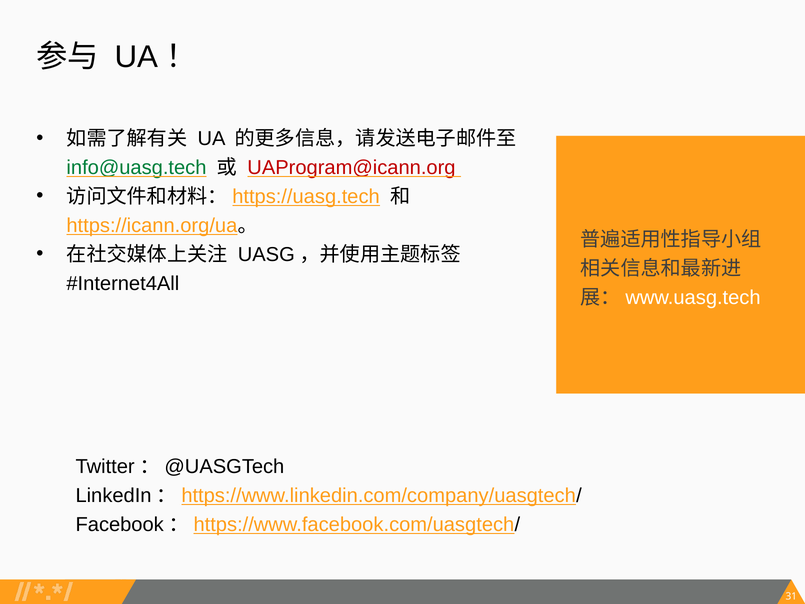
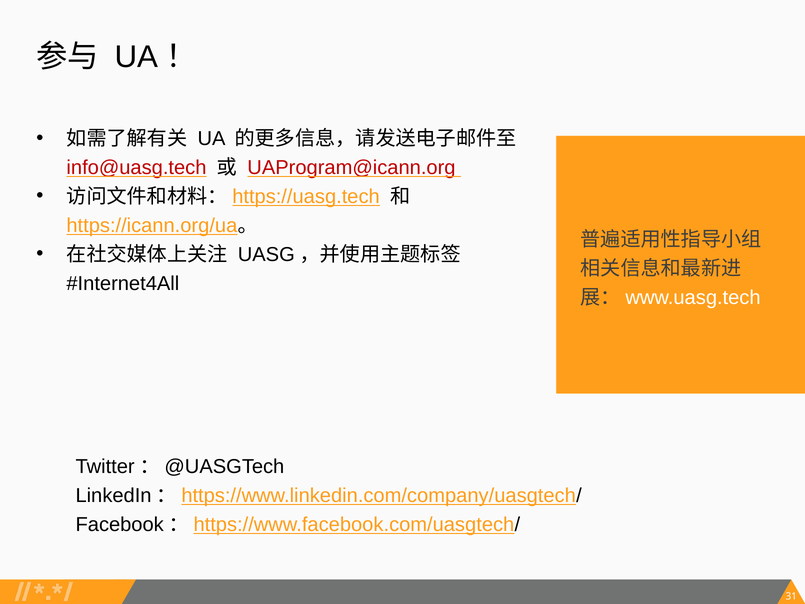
info@uasg.tech colour: green -> red (136, 167)
